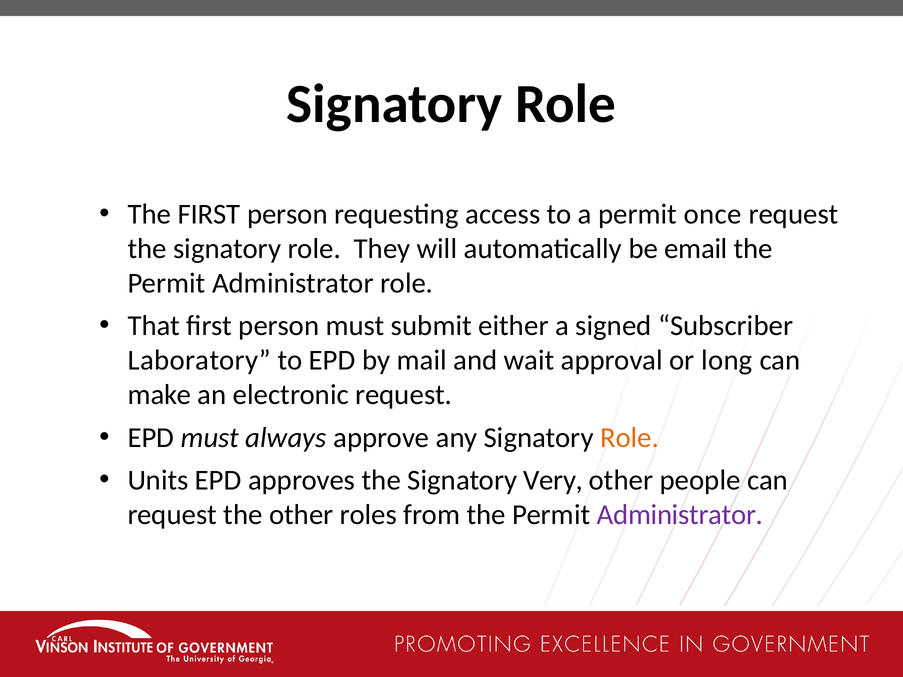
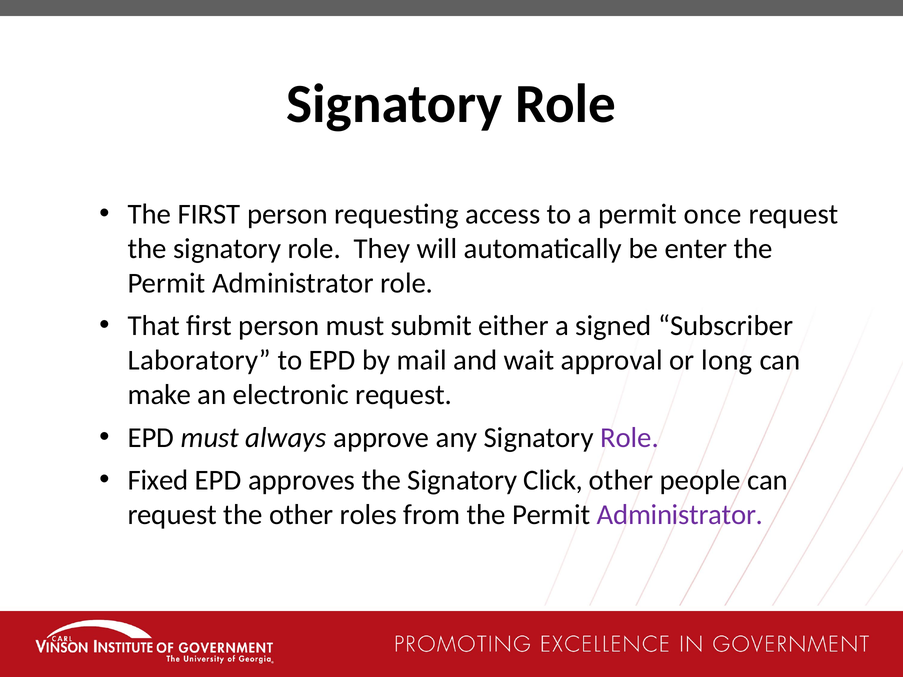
email: email -> enter (696, 249)
Role colour: orange -> purple (630, 438)
Units: Units -> Fixed (158, 480)
Very: Very -> Click (553, 480)
